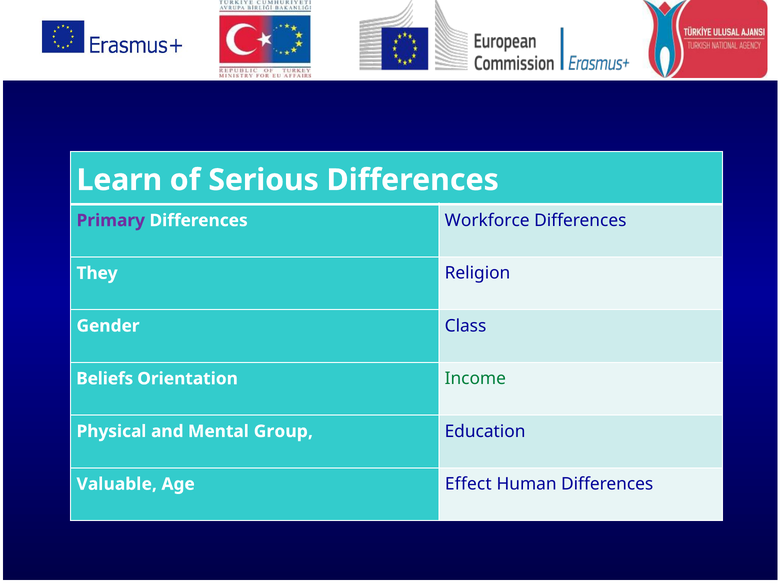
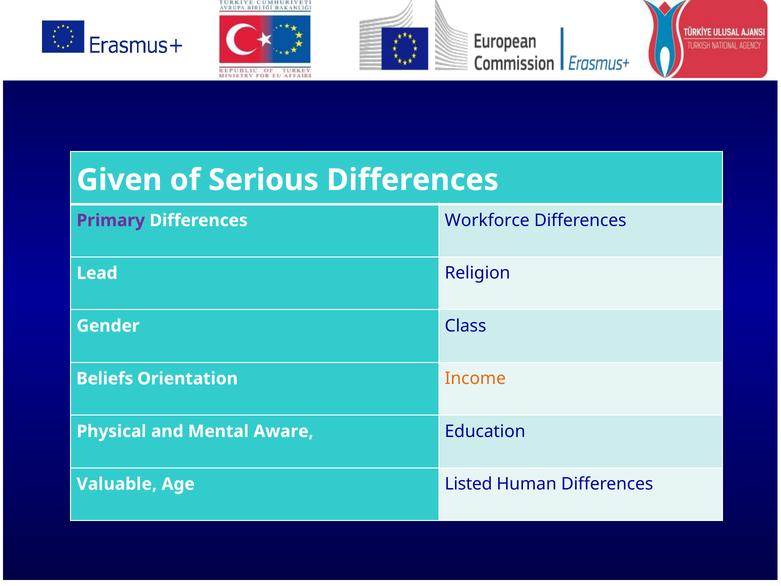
Learn: Learn -> Given (119, 180)
They: They -> Lead (97, 273)
Income colour: green -> orange (475, 378)
Group: Group -> Aware (283, 431)
Effect: Effect -> Listed (468, 484)
